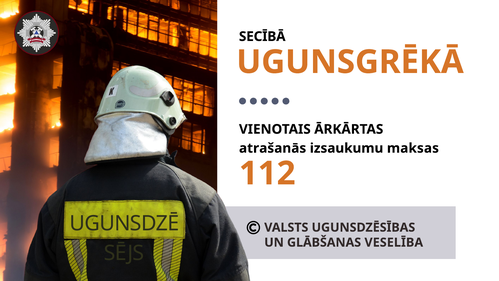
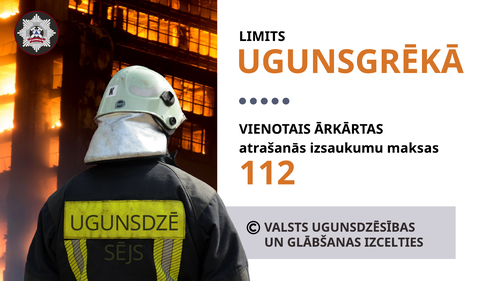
SECĪBĀ: SECĪBĀ -> LIMITS (262, 36)
VESELĪBA: VESELĪBA -> IZCELTIES (394, 242)
